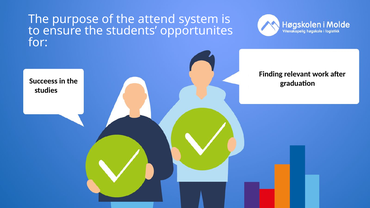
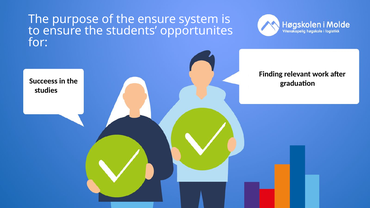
the attend: attend -> ensure (157, 19)
